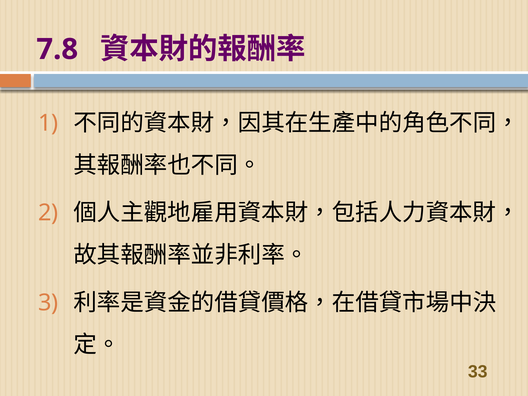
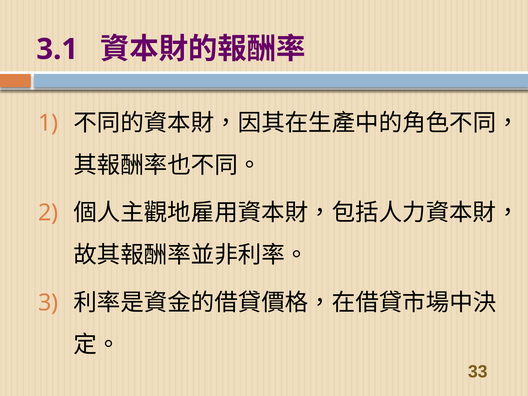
7.8: 7.8 -> 3.1 (57, 49)
